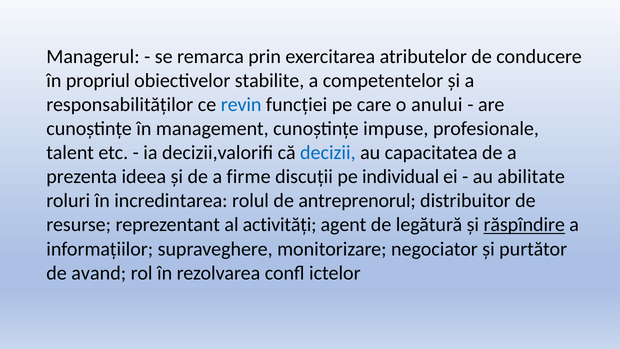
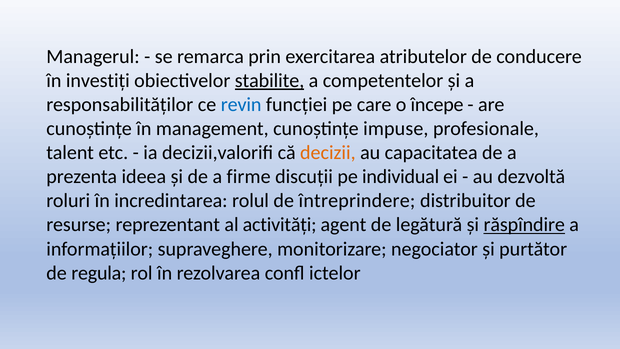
propriul: propriul -> investiţi (98, 80)
stabilite underline: none -> present (270, 80)
anului: anului -> începe (437, 105)
decizii colour: blue -> orange (328, 153)
abilitate: abilitate -> dezvoltă (531, 177)
antreprenorul: antreprenorul -> întreprindere (357, 201)
avand: avand -> regula (99, 273)
